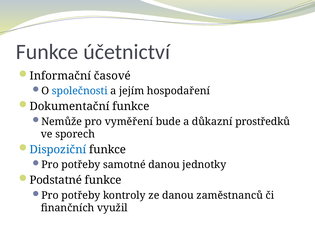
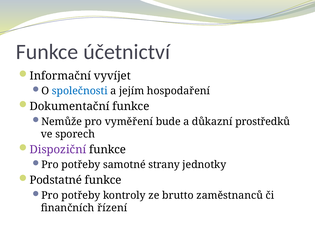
časové: časové -> vyvíjet (112, 76)
Dispoziční colour: blue -> purple (58, 150)
samotné danou: danou -> strany (164, 165)
ze danou: danou -> brutto (178, 196)
využil: využil -> řízení (112, 208)
